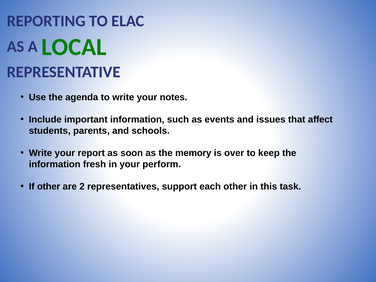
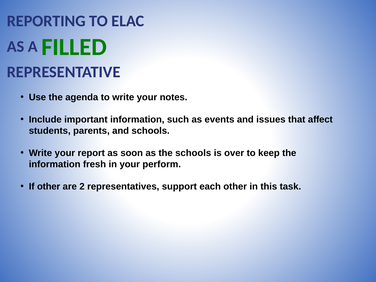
LOCAL: LOCAL -> FILLED (74, 47)
the memory: memory -> schools (193, 153)
